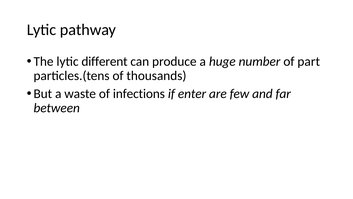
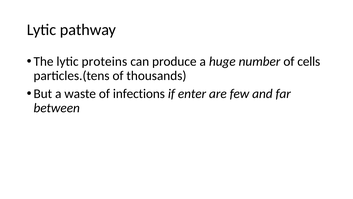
different: different -> proteins (104, 61)
part: part -> cells (309, 61)
